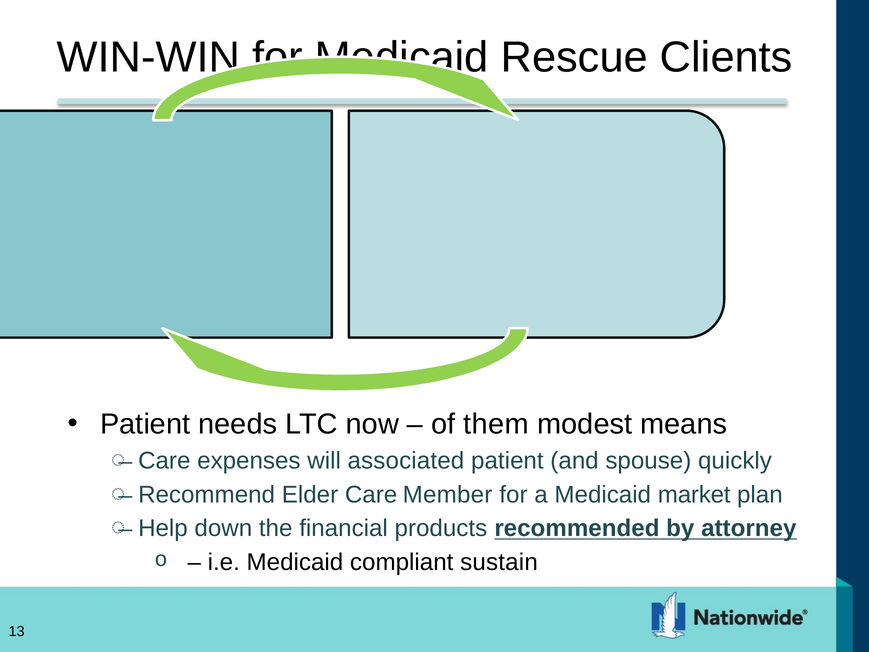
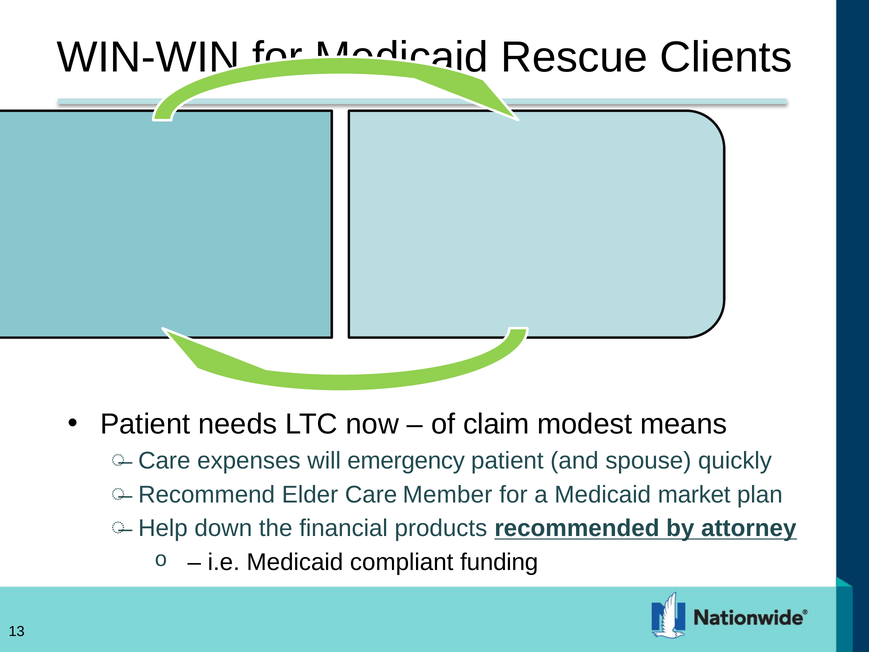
them: them -> claim (496, 424)
associated: associated -> emergency (406, 461)
sustain: sustain -> funding (499, 562)
